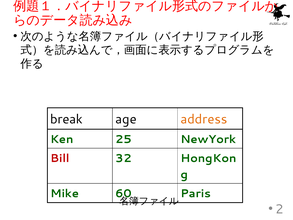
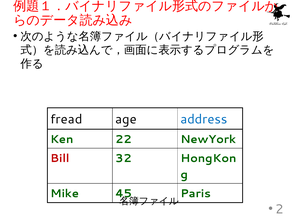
break: break -> fread (66, 119)
address colour: orange -> blue (204, 119)
25: 25 -> 22 (123, 139)
60: 60 -> 45 (124, 193)
